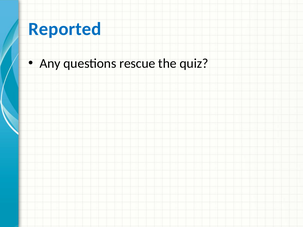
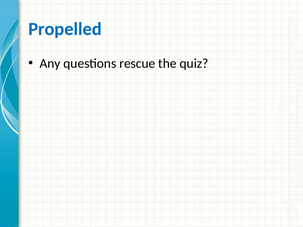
Reported: Reported -> Propelled (65, 29)
